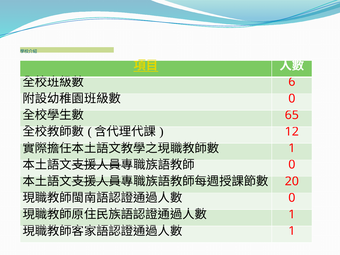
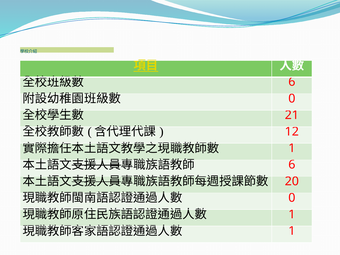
65: 65 -> 21 (292, 115)
0: 0 -> 6 (292, 165)
